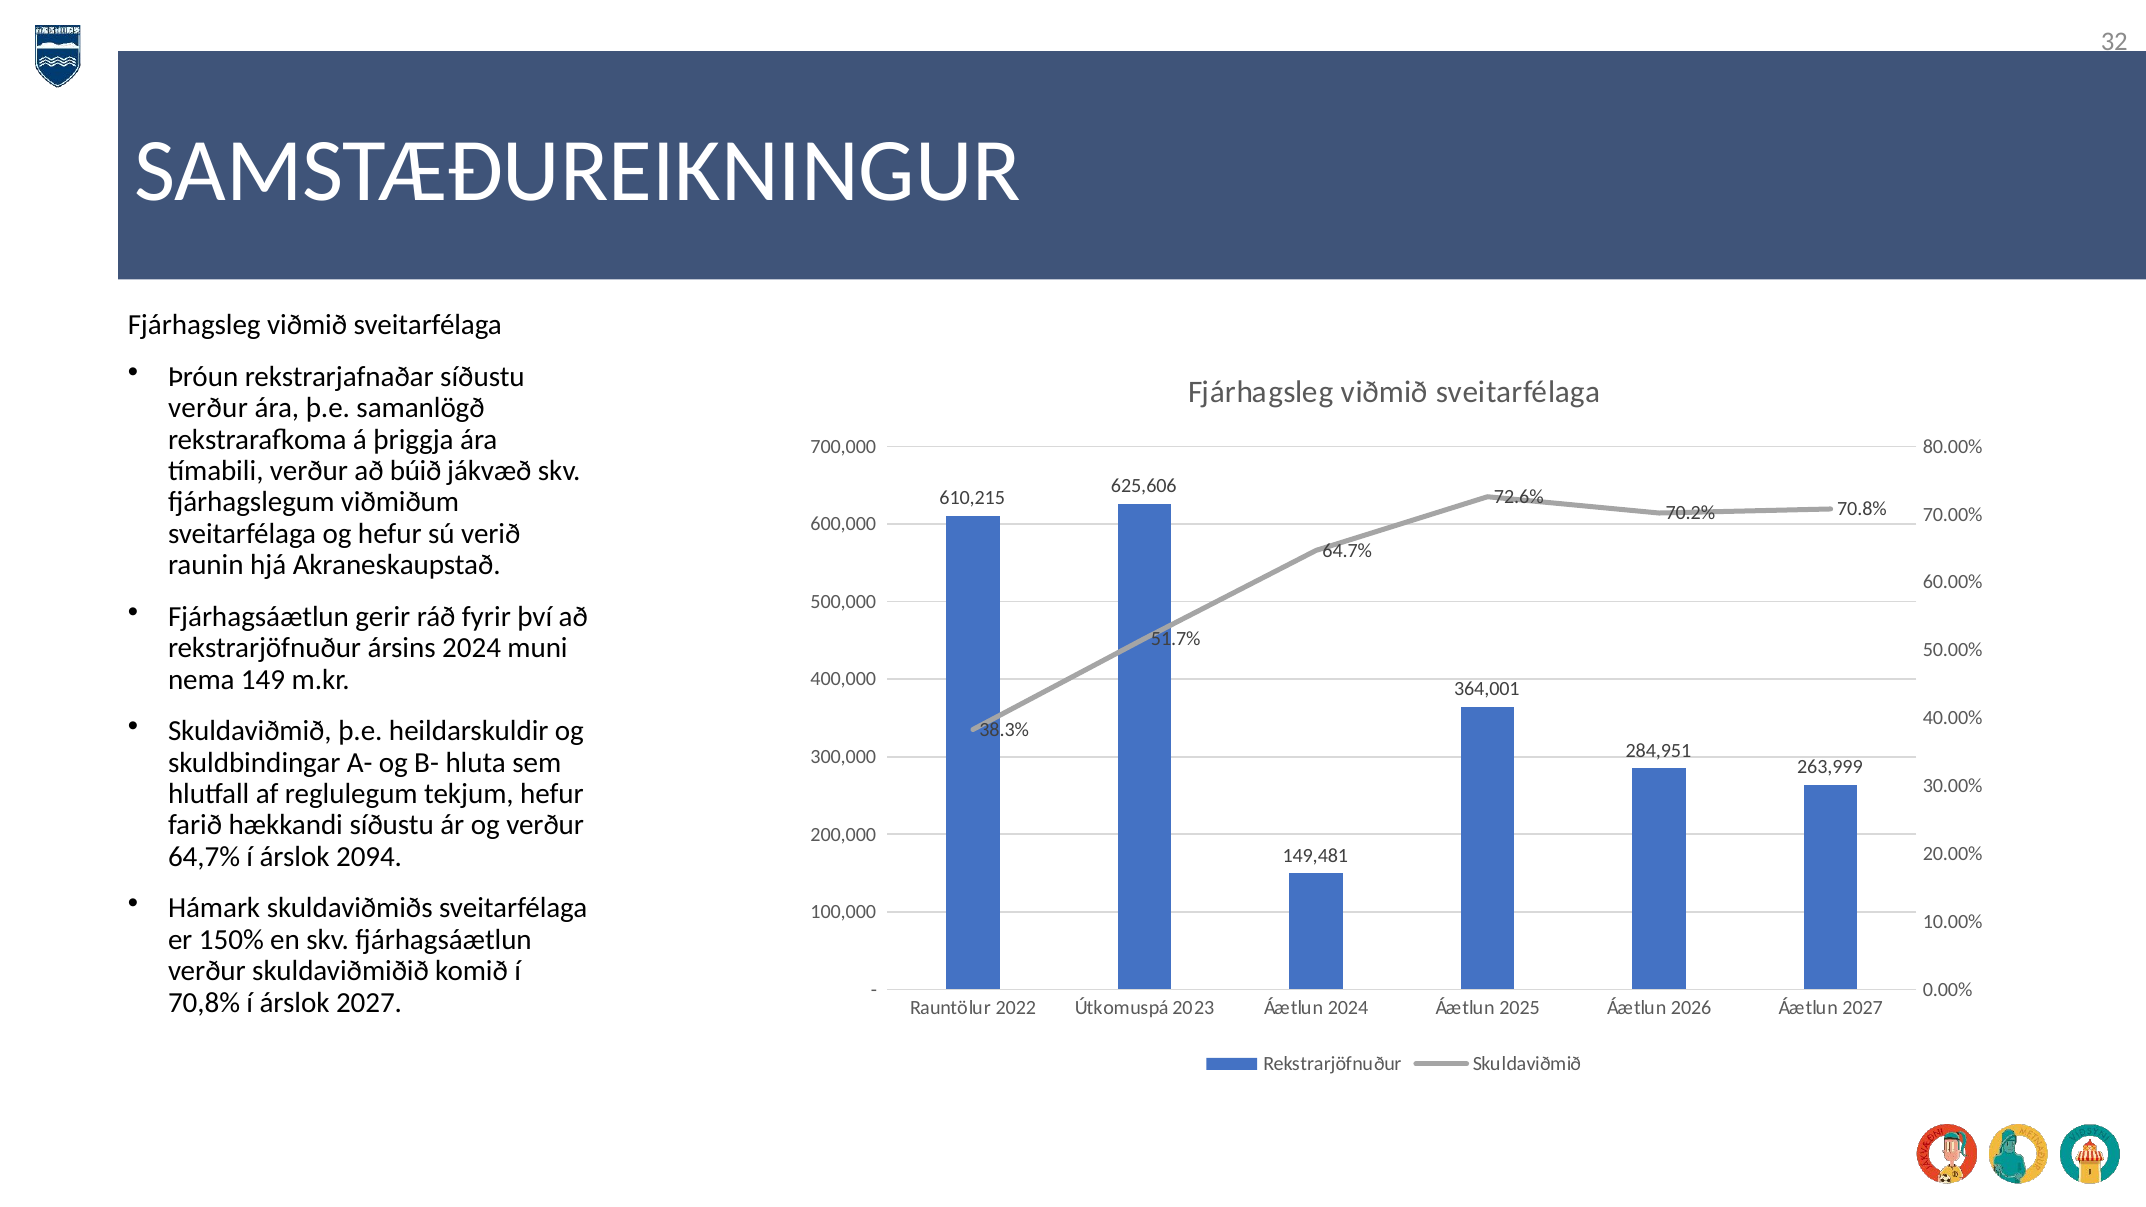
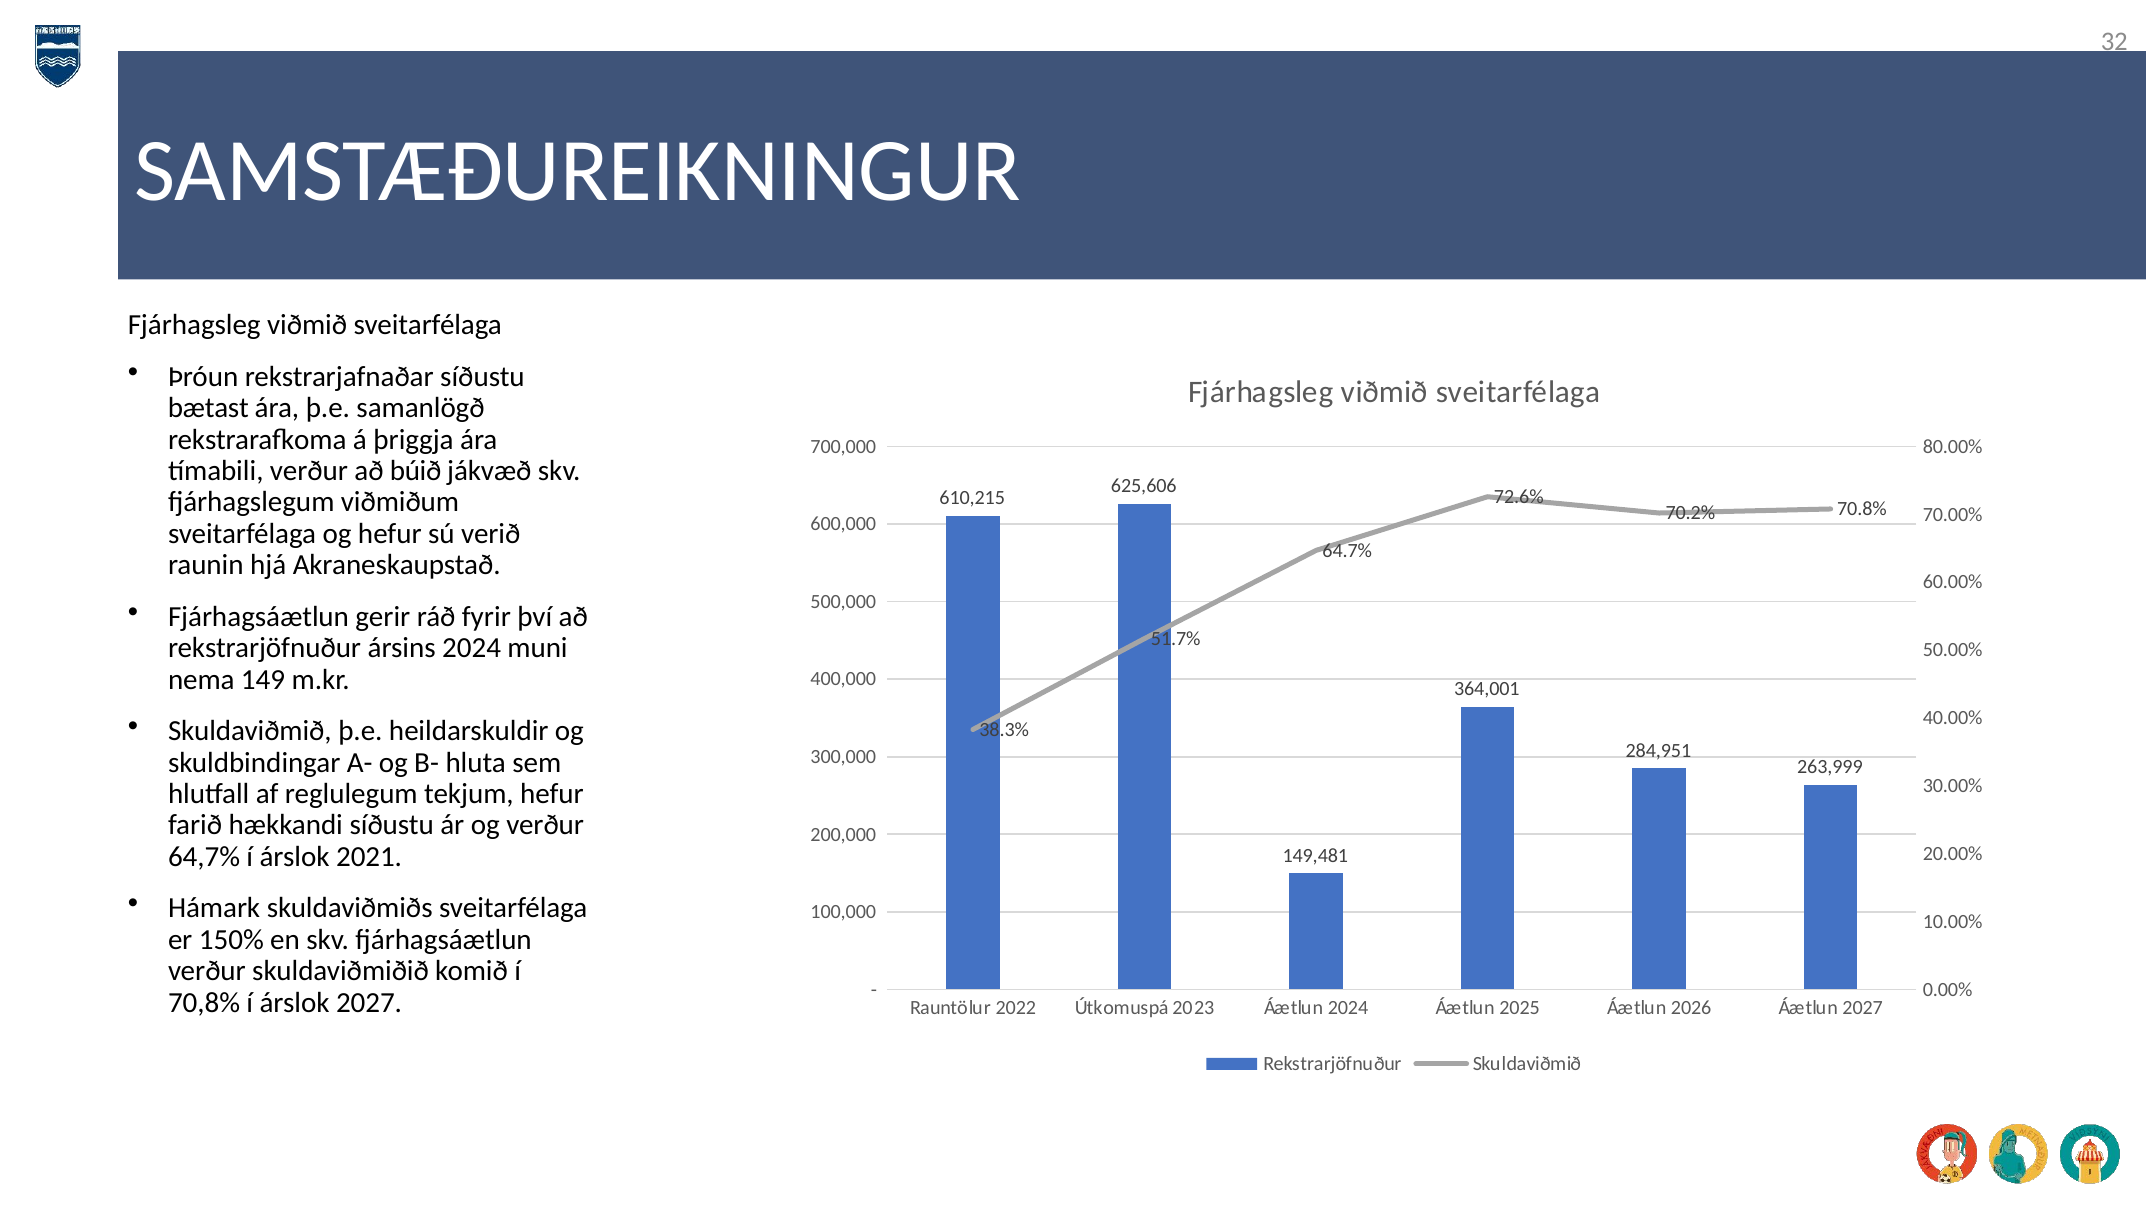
verður: verður -> bætast (208, 408)
2094: 2094 -> 2021 (369, 857)
